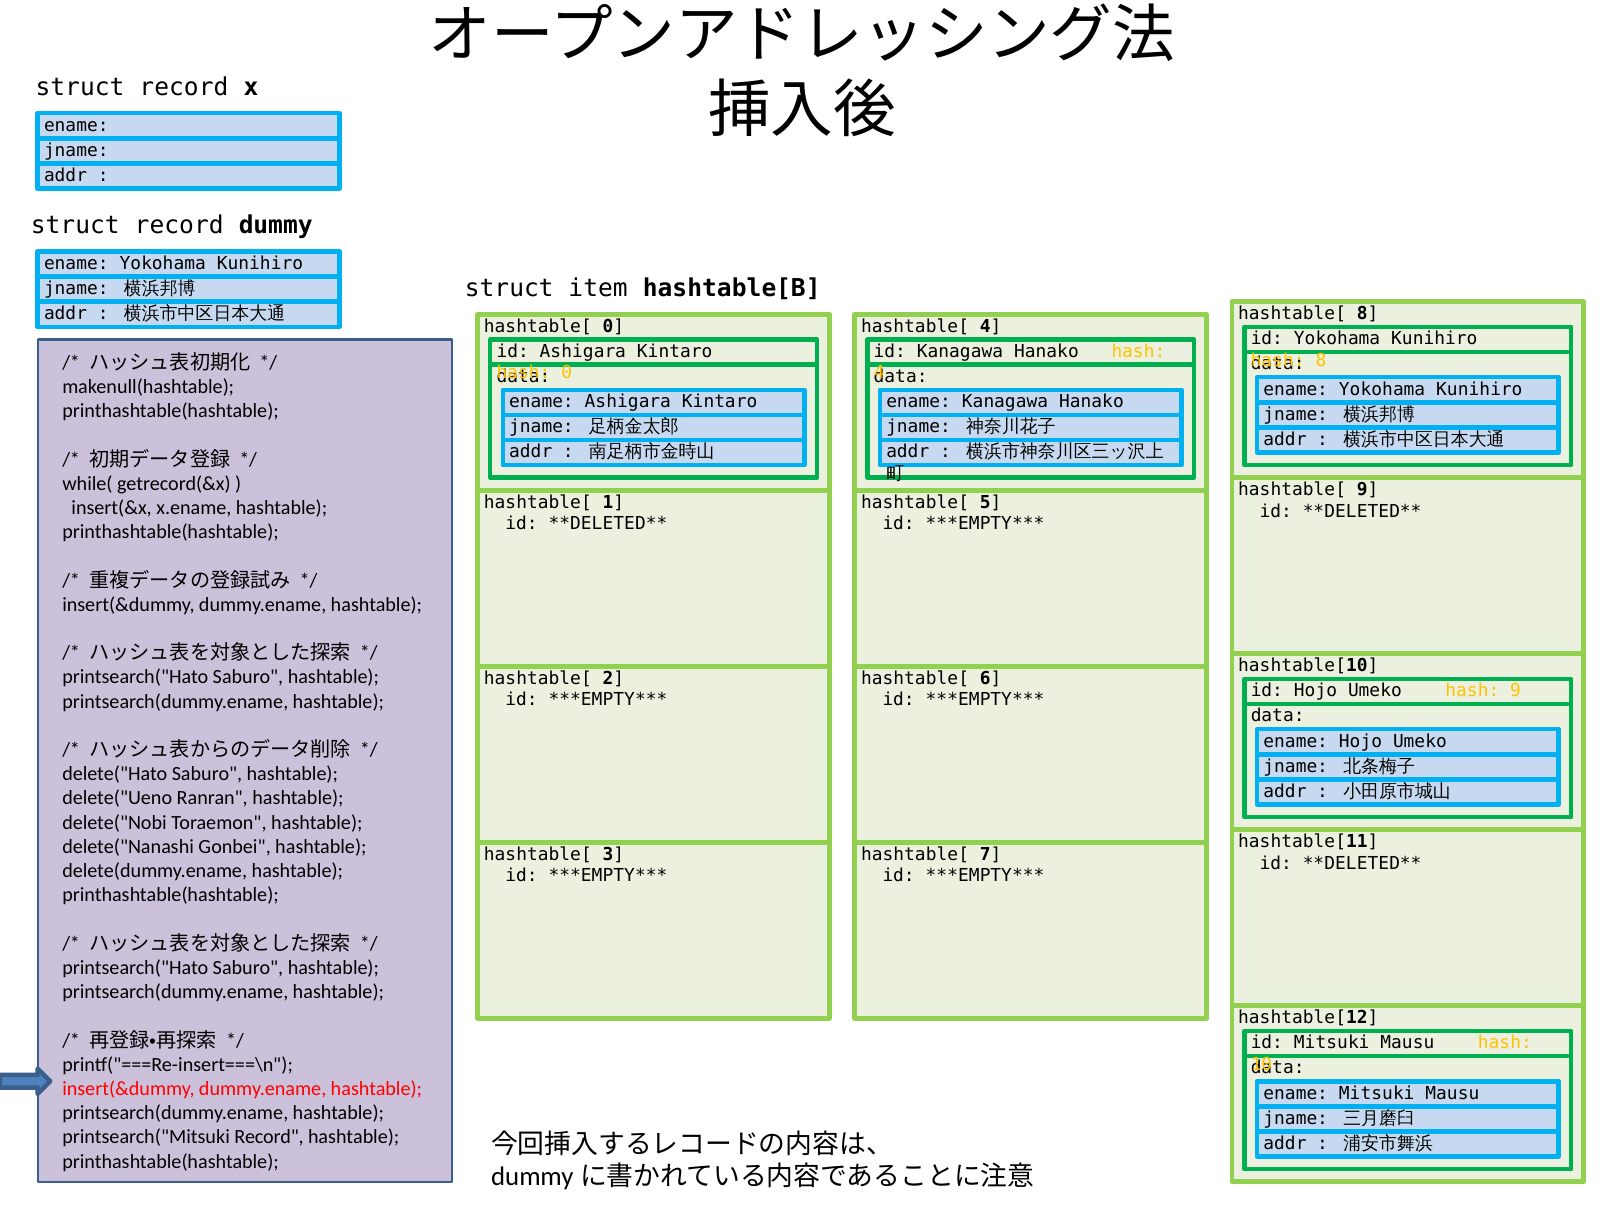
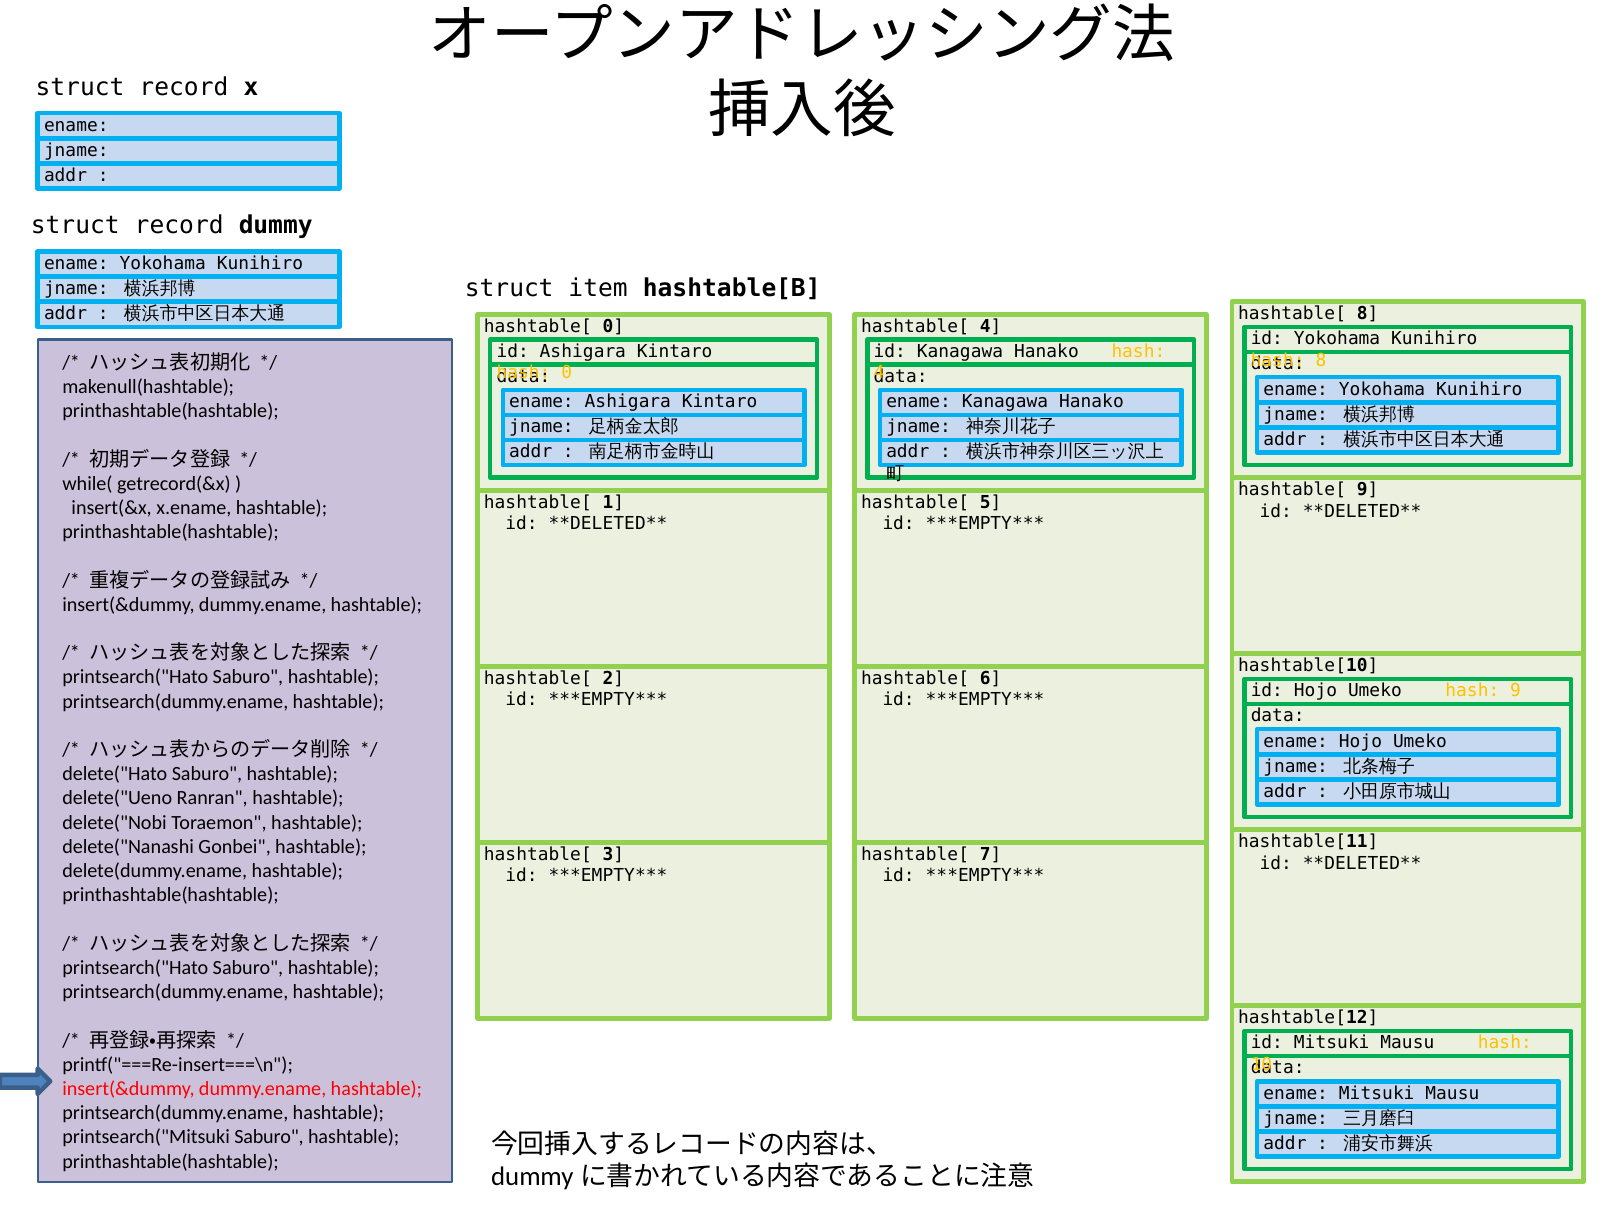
printsearch("Mitsuki Record: Record -> Saburo (269, 1137)
